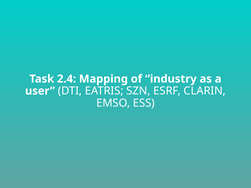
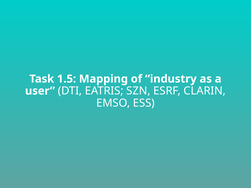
2.4: 2.4 -> 1.5 (67, 79)
